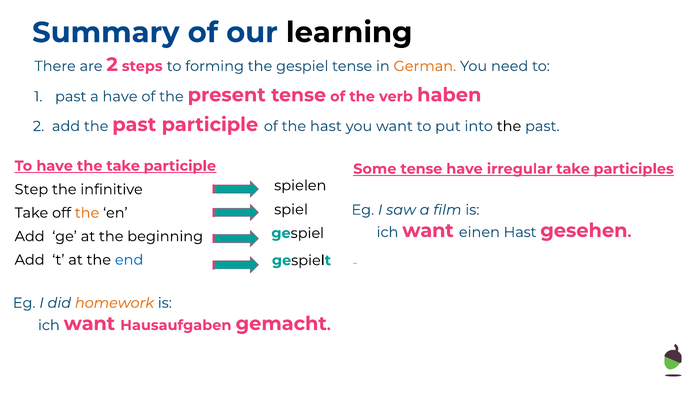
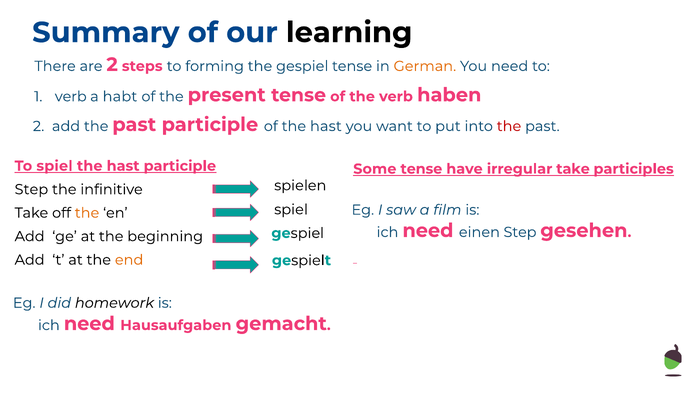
past: past -> verb (71, 96)
a have: have -> habt (120, 96)
the colour: black -> red (509, 126)
To have: have -> spiel (55, 166)
take: take -> hast (123, 166)
want: want -> need (428, 230)
einen Hast: Hast -> Step (520, 232)
end colour: blue -> orange (129, 260)
homework colour: orange -> black (114, 303)
want: want -> need (89, 323)
